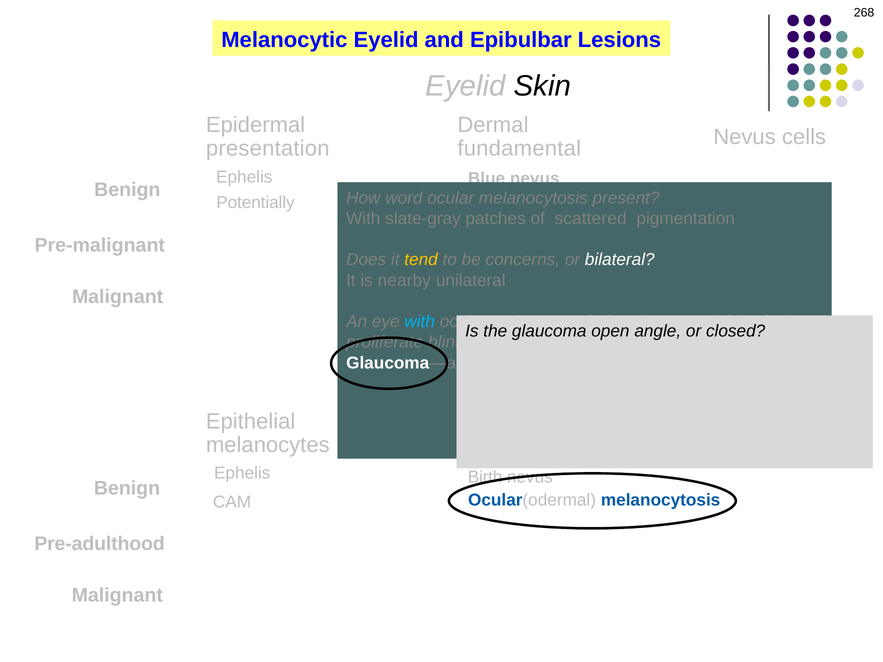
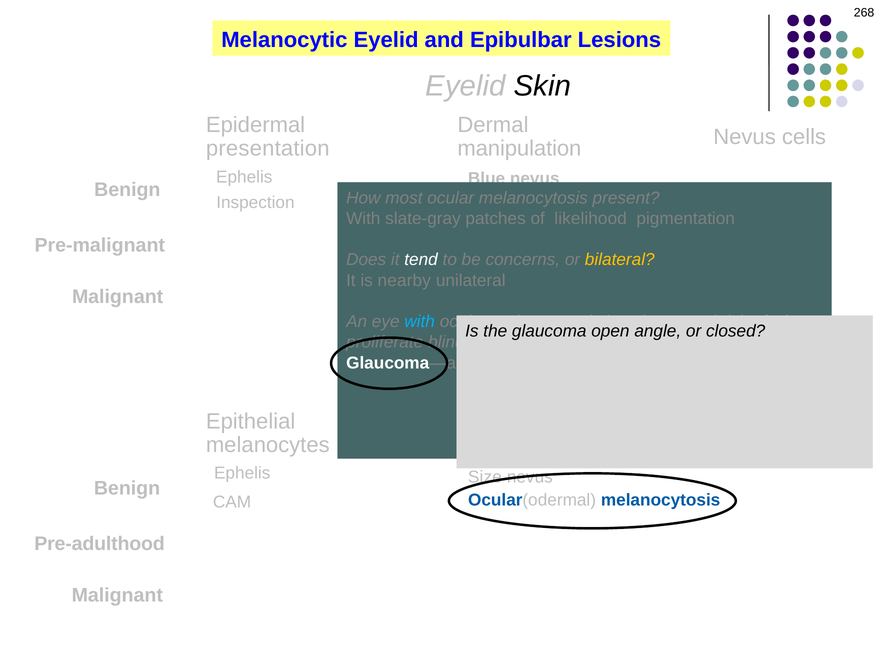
fundamental: fundamental -> manipulation (519, 148)
word: word -> most (404, 198)
Potentially: Potentially -> Inspection (255, 203)
scattered: scattered -> likelihood (591, 219)
tend colour: yellow -> white (421, 260)
bilateral colour: white -> yellow (620, 260)
Birth: Birth -> Size (485, 477)
